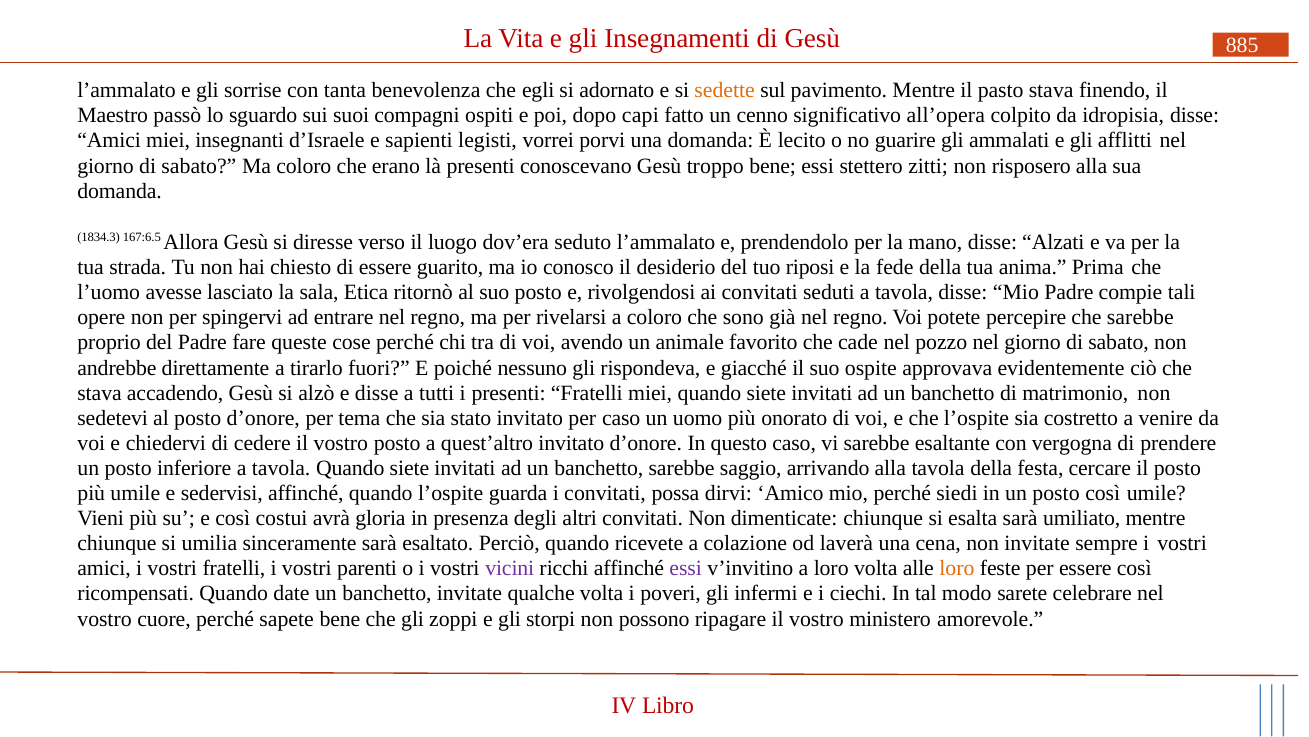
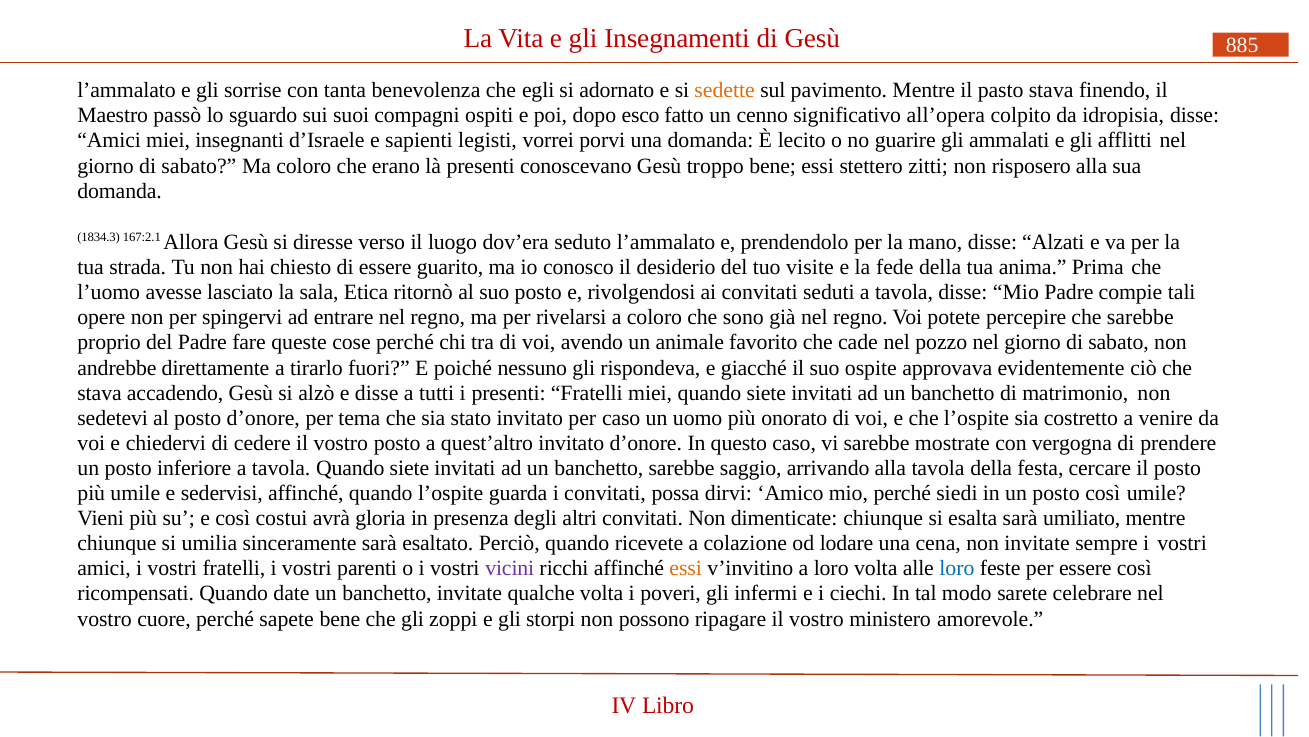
capi: capi -> esco (641, 116)
167:6.5: 167:6.5 -> 167:2.1 (142, 237)
riposi: riposi -> visite (810, 268)
esaltante: esaltante -> mostrate (952, 443)
laverà: laverà -> lodare (847, 544)
essi colour: purple -> orange (686, 569)
loro colour: orange -> blue (957, 569)
